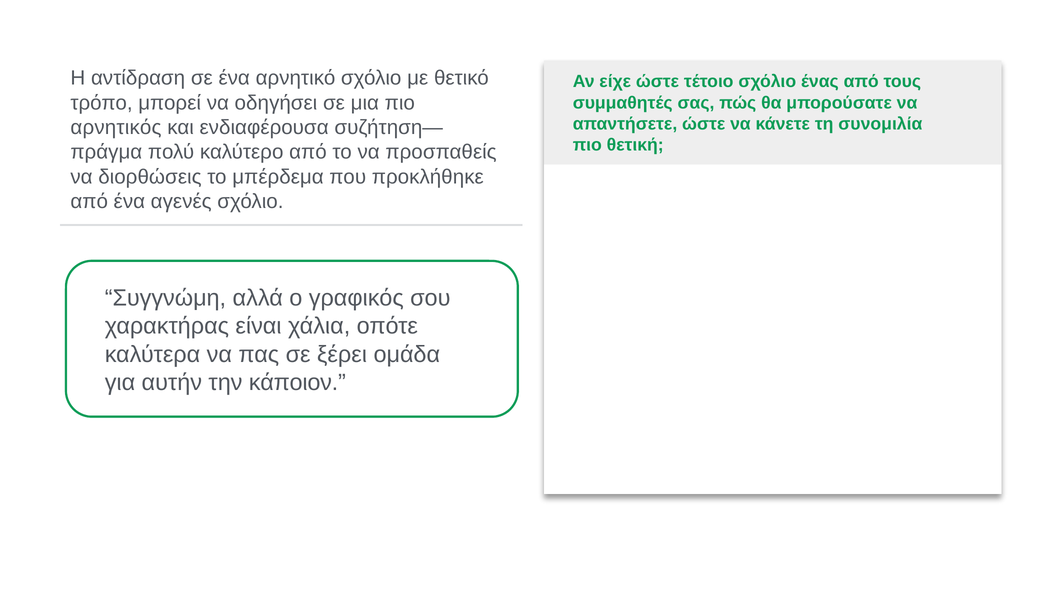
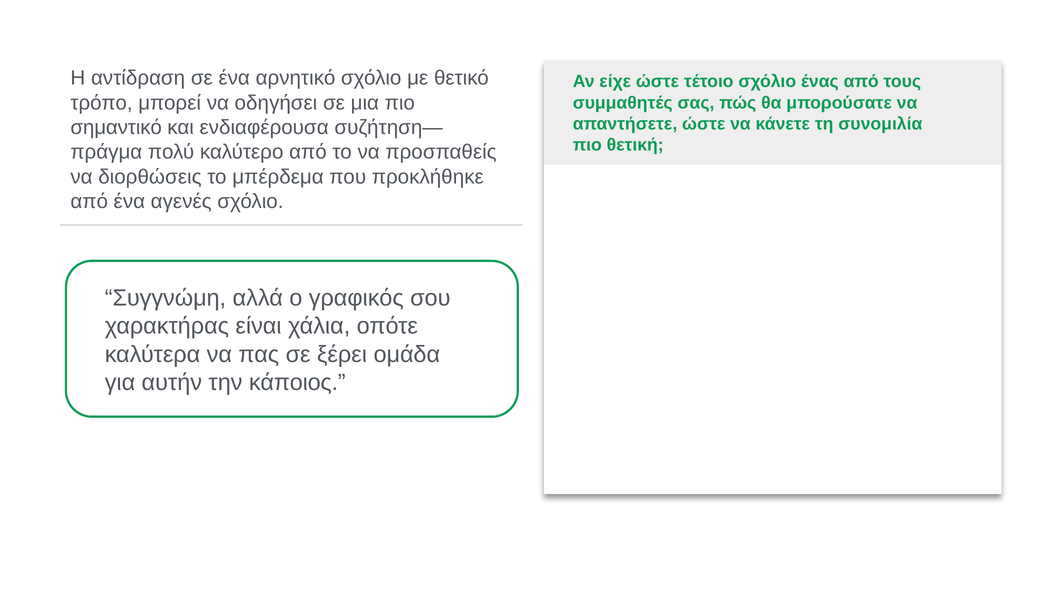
αρνητικός: αρνητικός -> σημαντικό (116, 127)
κάποιον: κάποιον -> κάποιος (297, 383)
